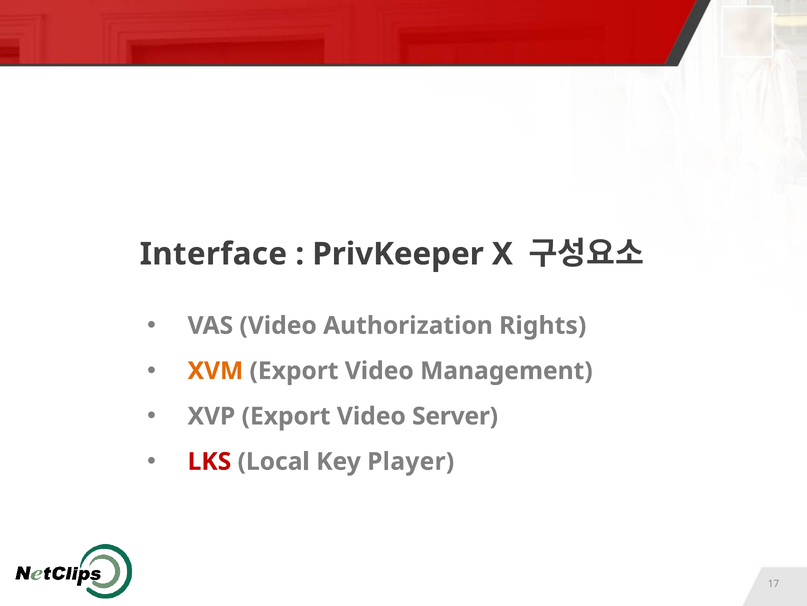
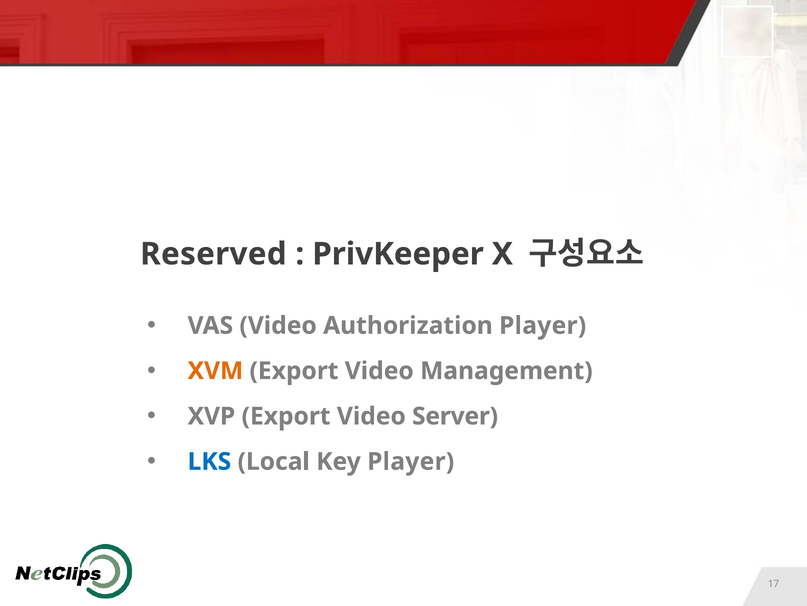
Interface: Interface -> Reserved (213, 254)
Authorization Rights: Rights -> Player (543, 325)
LKS colour: red -> blue (209, 461)
